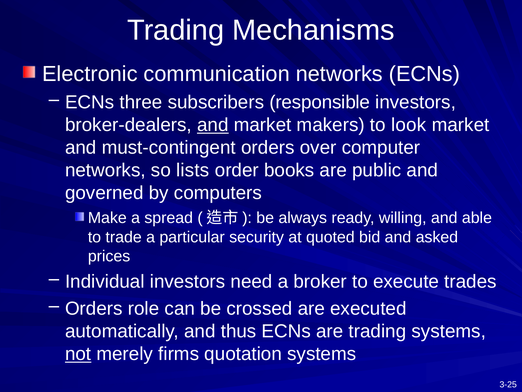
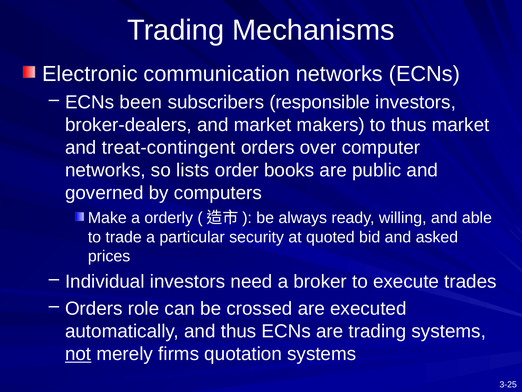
three: three -> been (141, 102)
and underline: present -> none (213, 125)
to look: look -> thus (409, 125)
must-contingent: must-contingent -> treat-contingent (169, 147)
spread: spread -> orderly (169, 218)
